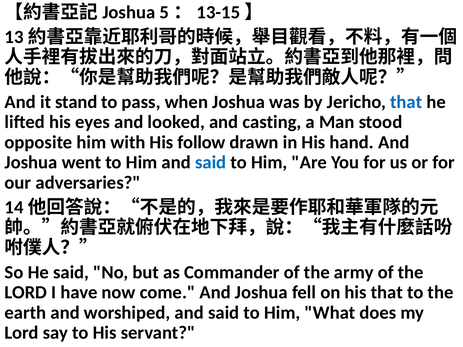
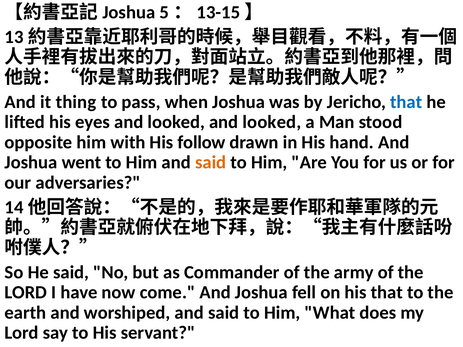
stand: stand -> thing (76, 102)
looked and casting: casting -> looked (272, 122)
said colour: blue -> orange (211, 163)
